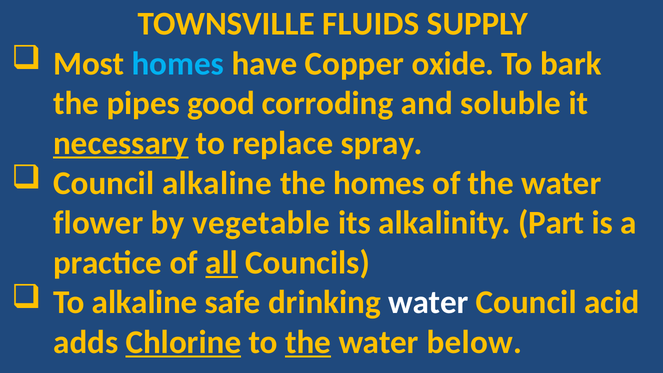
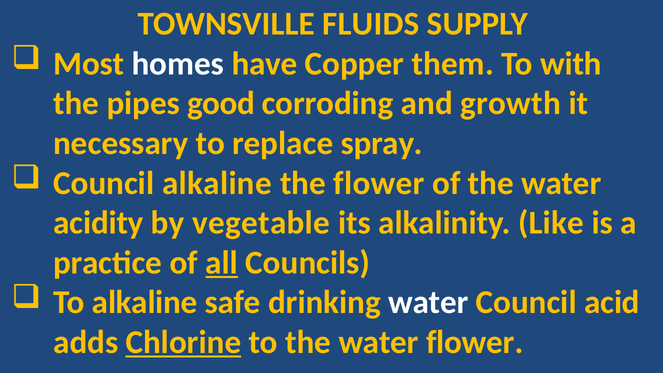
homes colour: light blue -> white (178, 64)
oxide: oxide -> them (453, 64)
bark: bark -> with (571, 64)
soluble: soluble -> growth (511, 104)
necessary underline: present -> none (121, 143)
the homes: homes -> flower (379, 183)
flower: flower -> acidity (98, 223)
Part: Part -> Like (551, 223)
the underline: present -> none (308, 342)
water below: below -> flower (475, 342)
